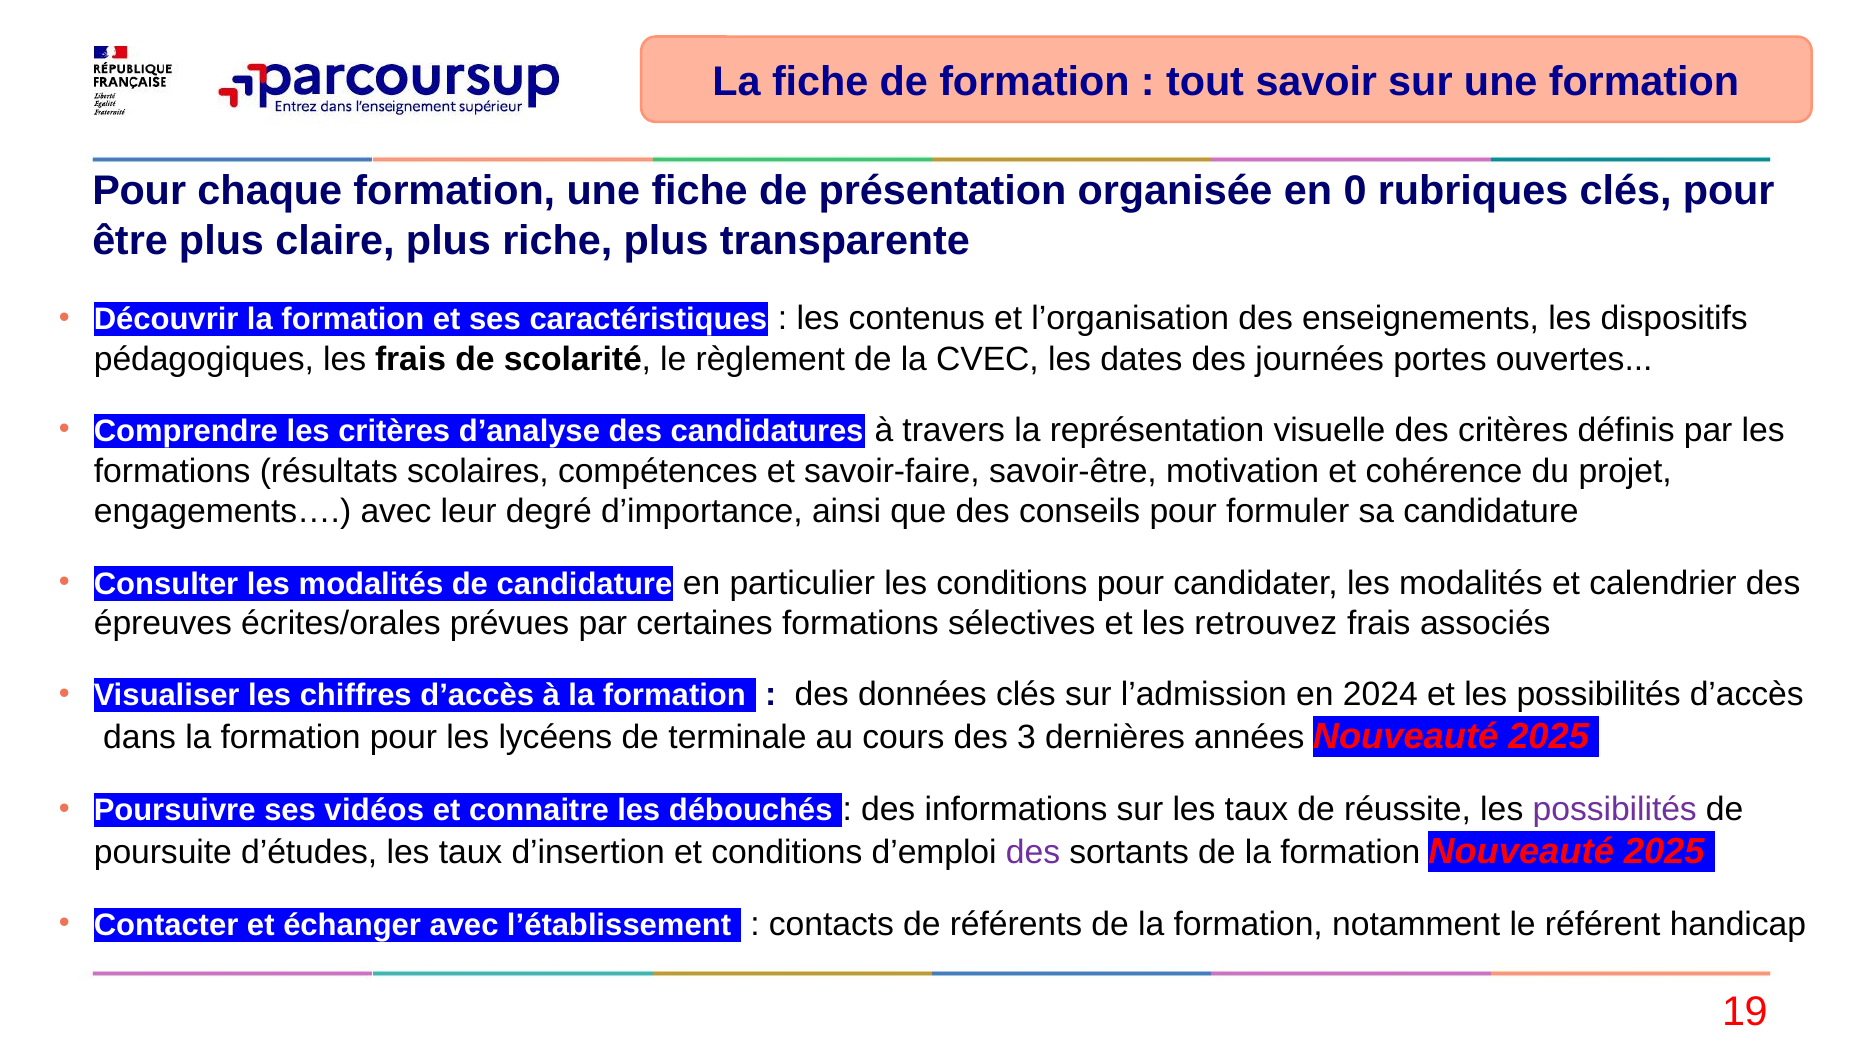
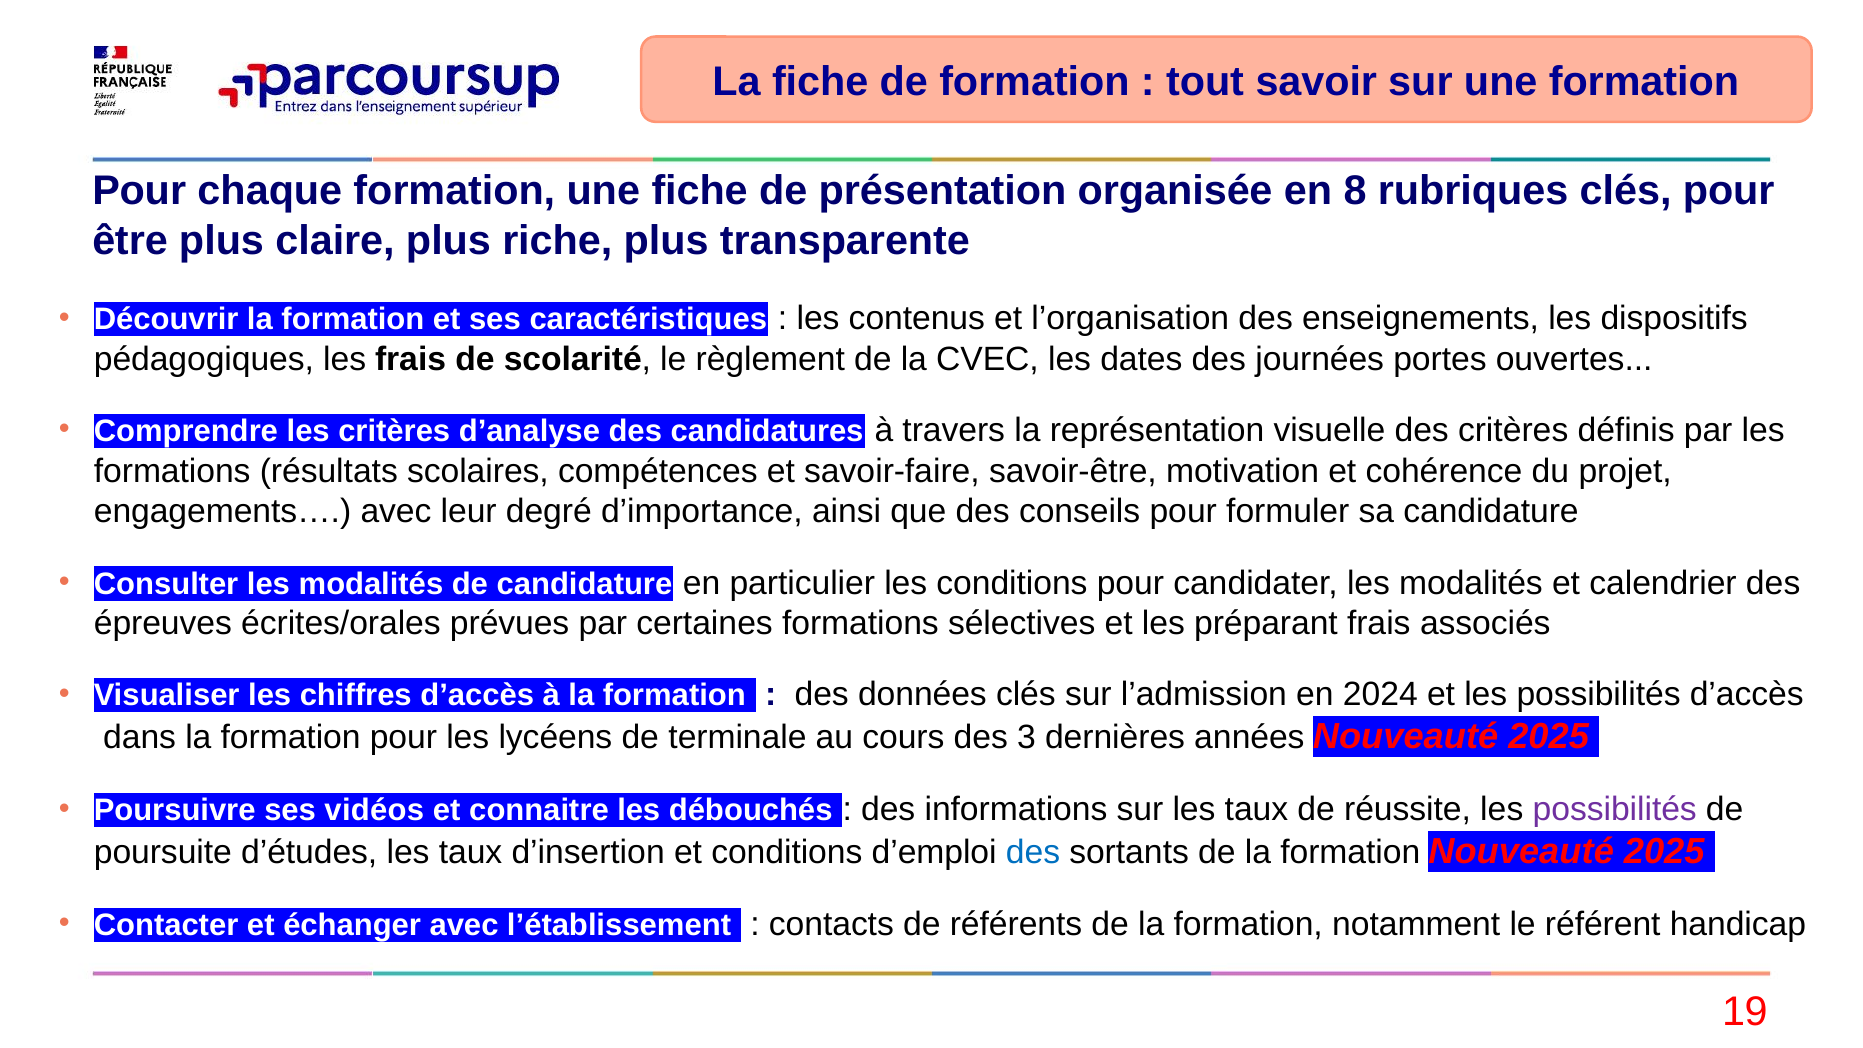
0: 0 -> 8 (1355, 191)
retrouvez: retrouvez -> préparant (1266, 623)
des colour: purple -> blue (1033, 853)
